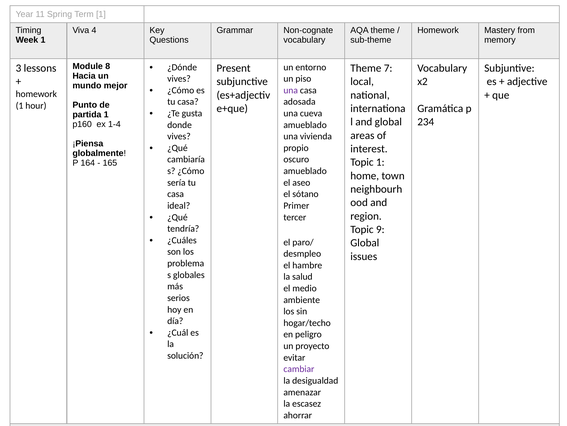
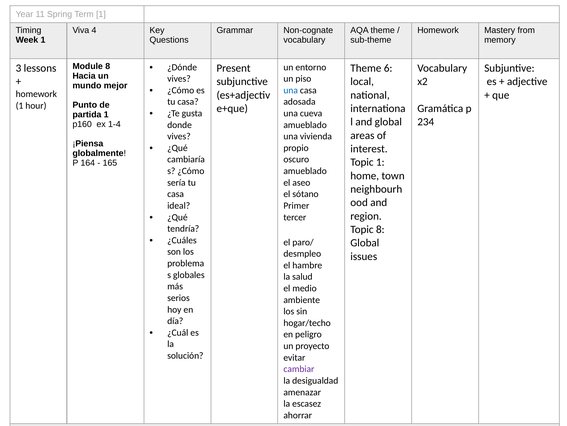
7: 7 -> 6 (388, 68)
una colour: purple -> blue (291, 90)
Topic 9: 9 -> 8 (380, 229)
